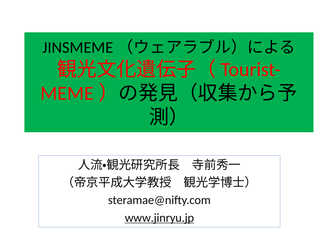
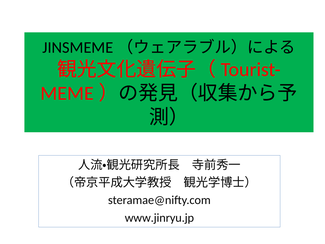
www.jinryu.jp underline: present -> none (159, 218)
